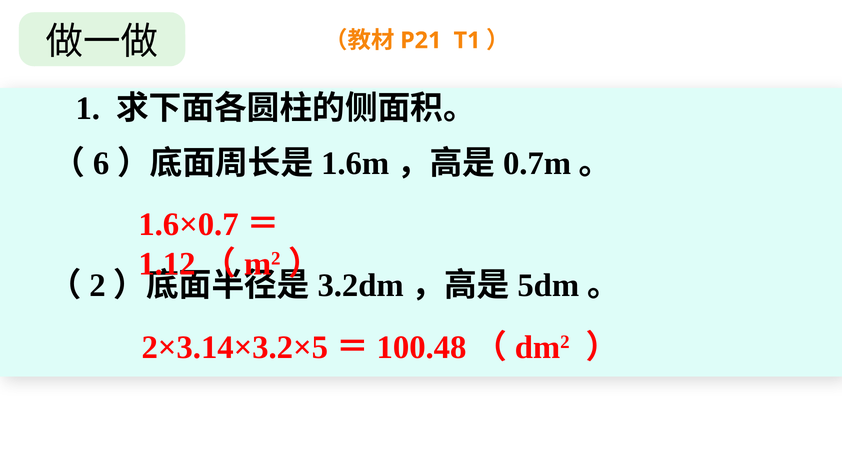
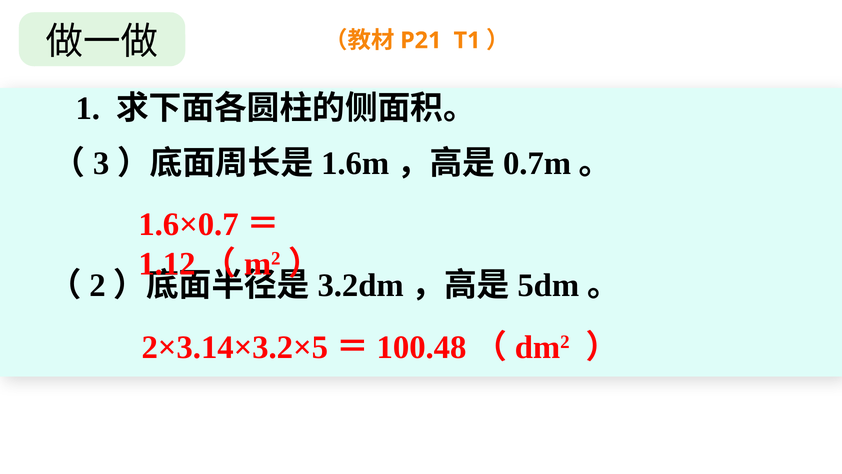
6: 6 -> 3 (101, 163)
